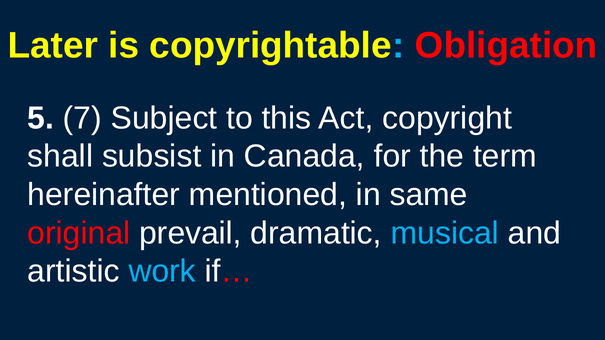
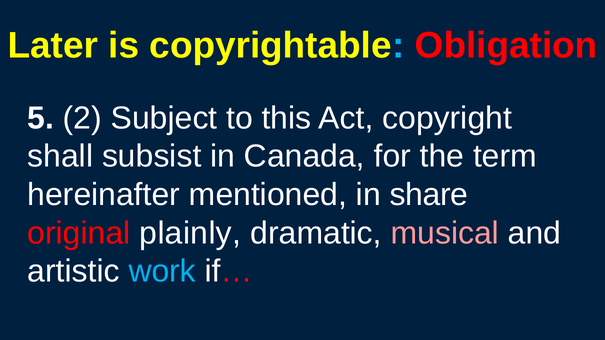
7: 7 -> 2 (82, 118)
same: same -> share (429, 195)
prevail: prevail -> plainly (190, 233)
musical colour: light blue -> pink (445, 233)
